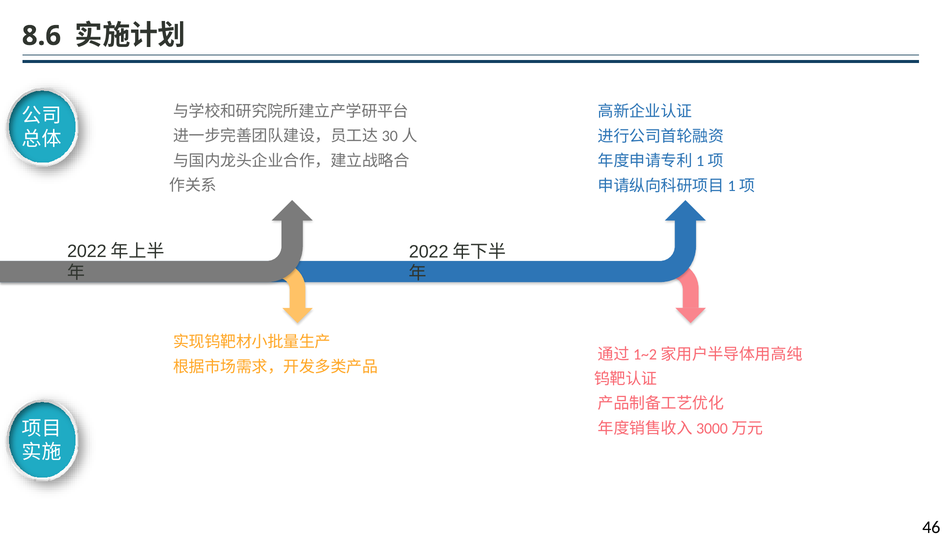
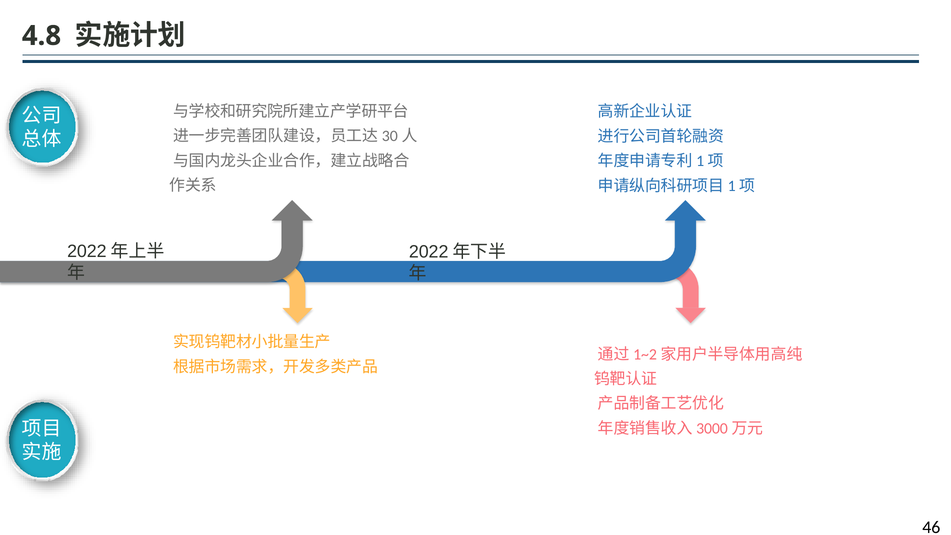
8.6: 8.6 -> 4.8 (41, 36)
